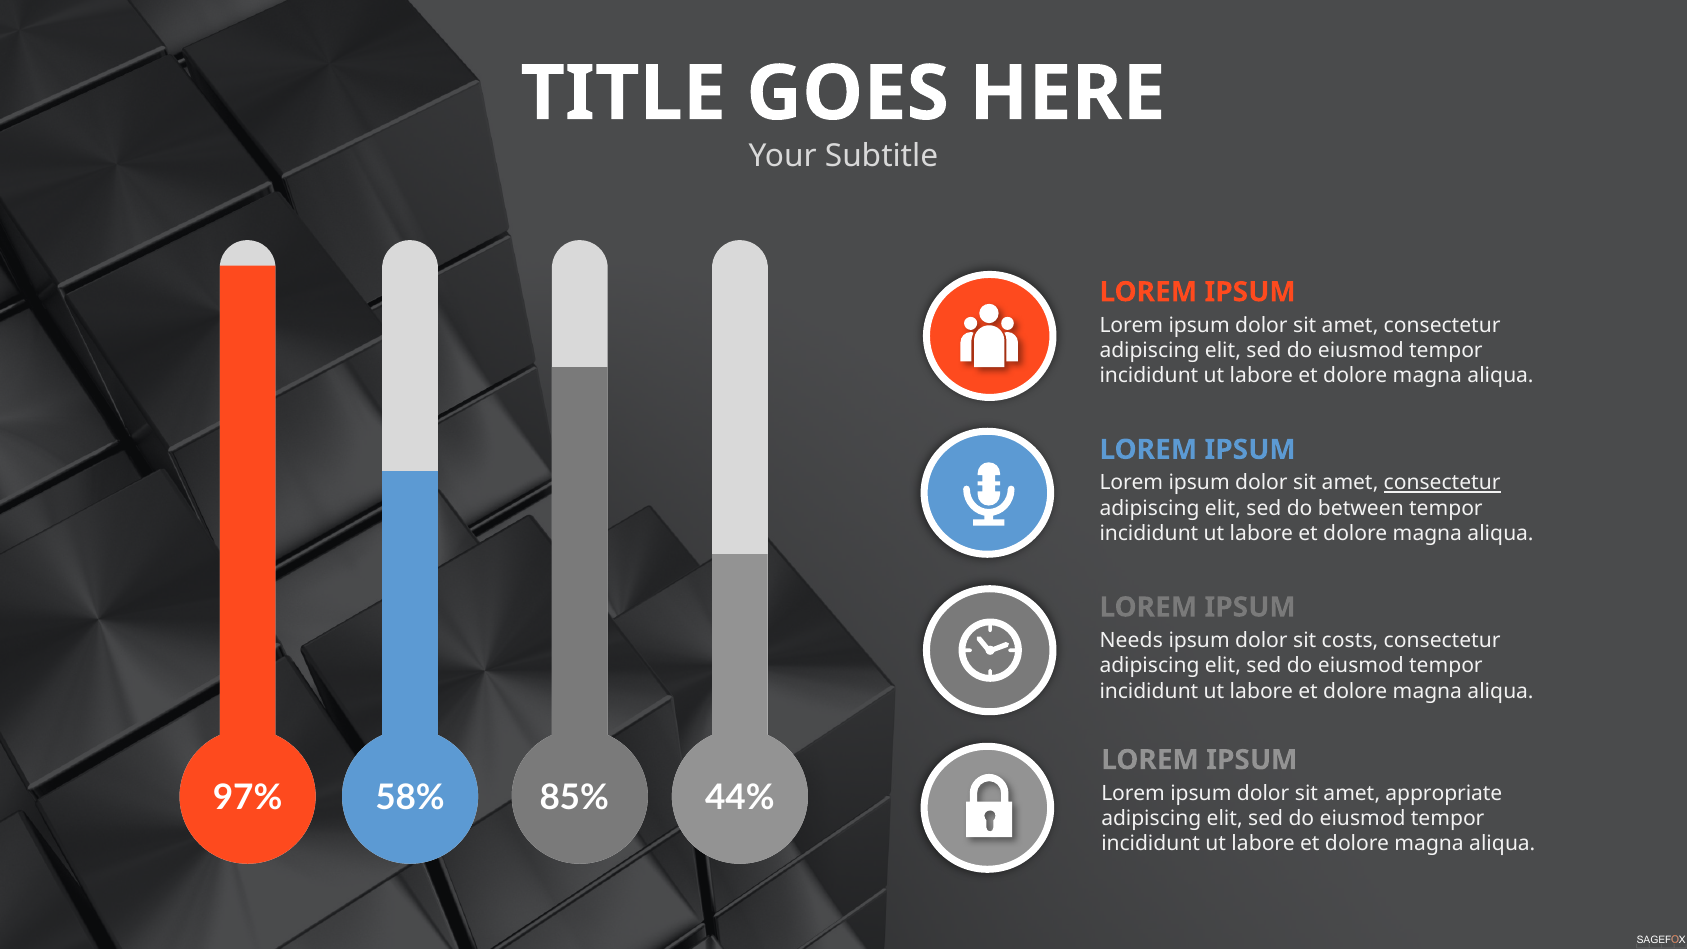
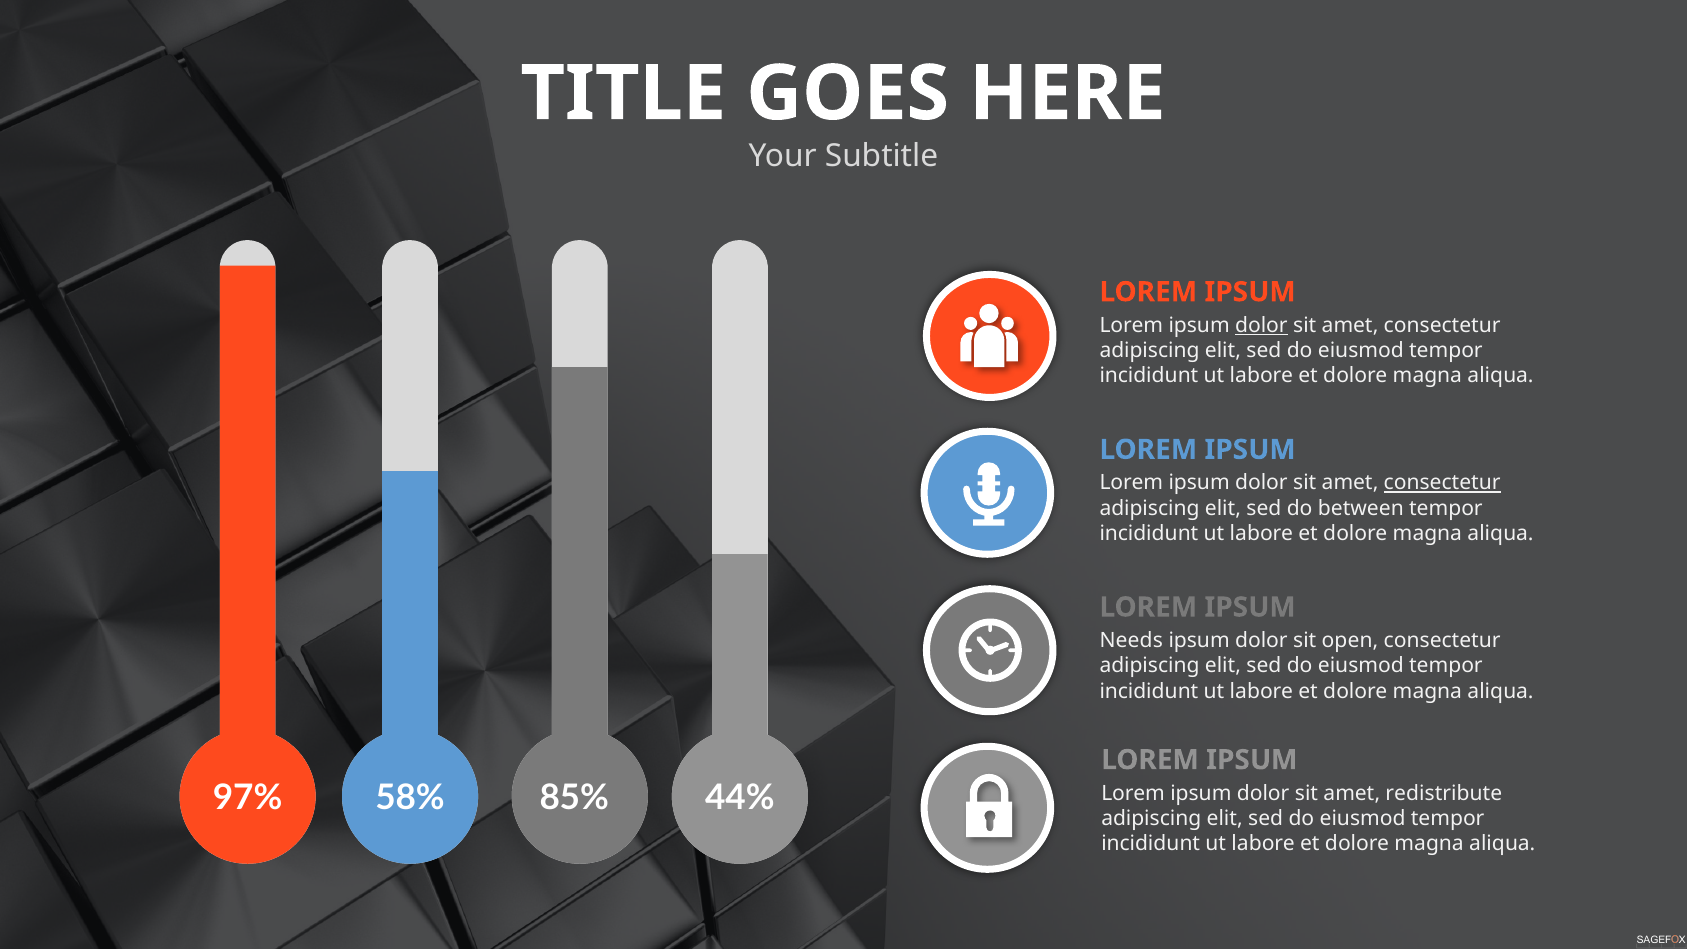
dolor underline: none -> present (1261, 325)
costs: costs -> open (1350, 640)
appropriate: appropriate -> redistribute (1444, 793)
